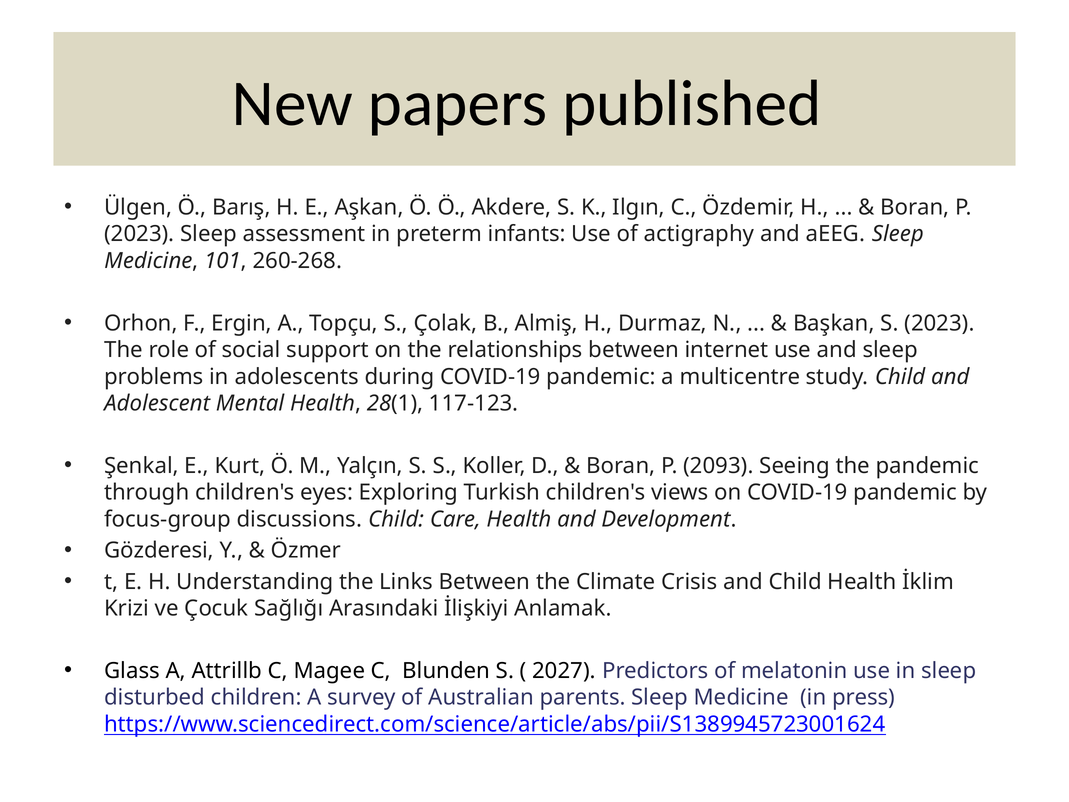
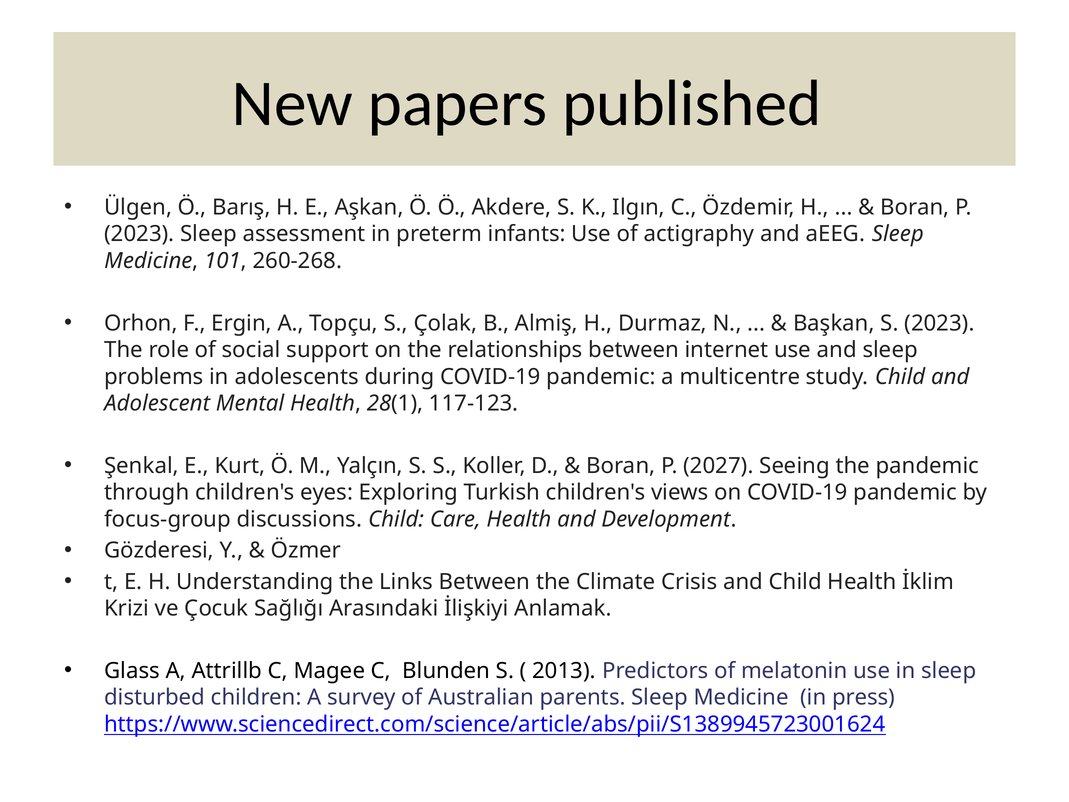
2093: 2093 -> 2027 (718, 466)
2027: 2027 -> 2013 (564, 671)
